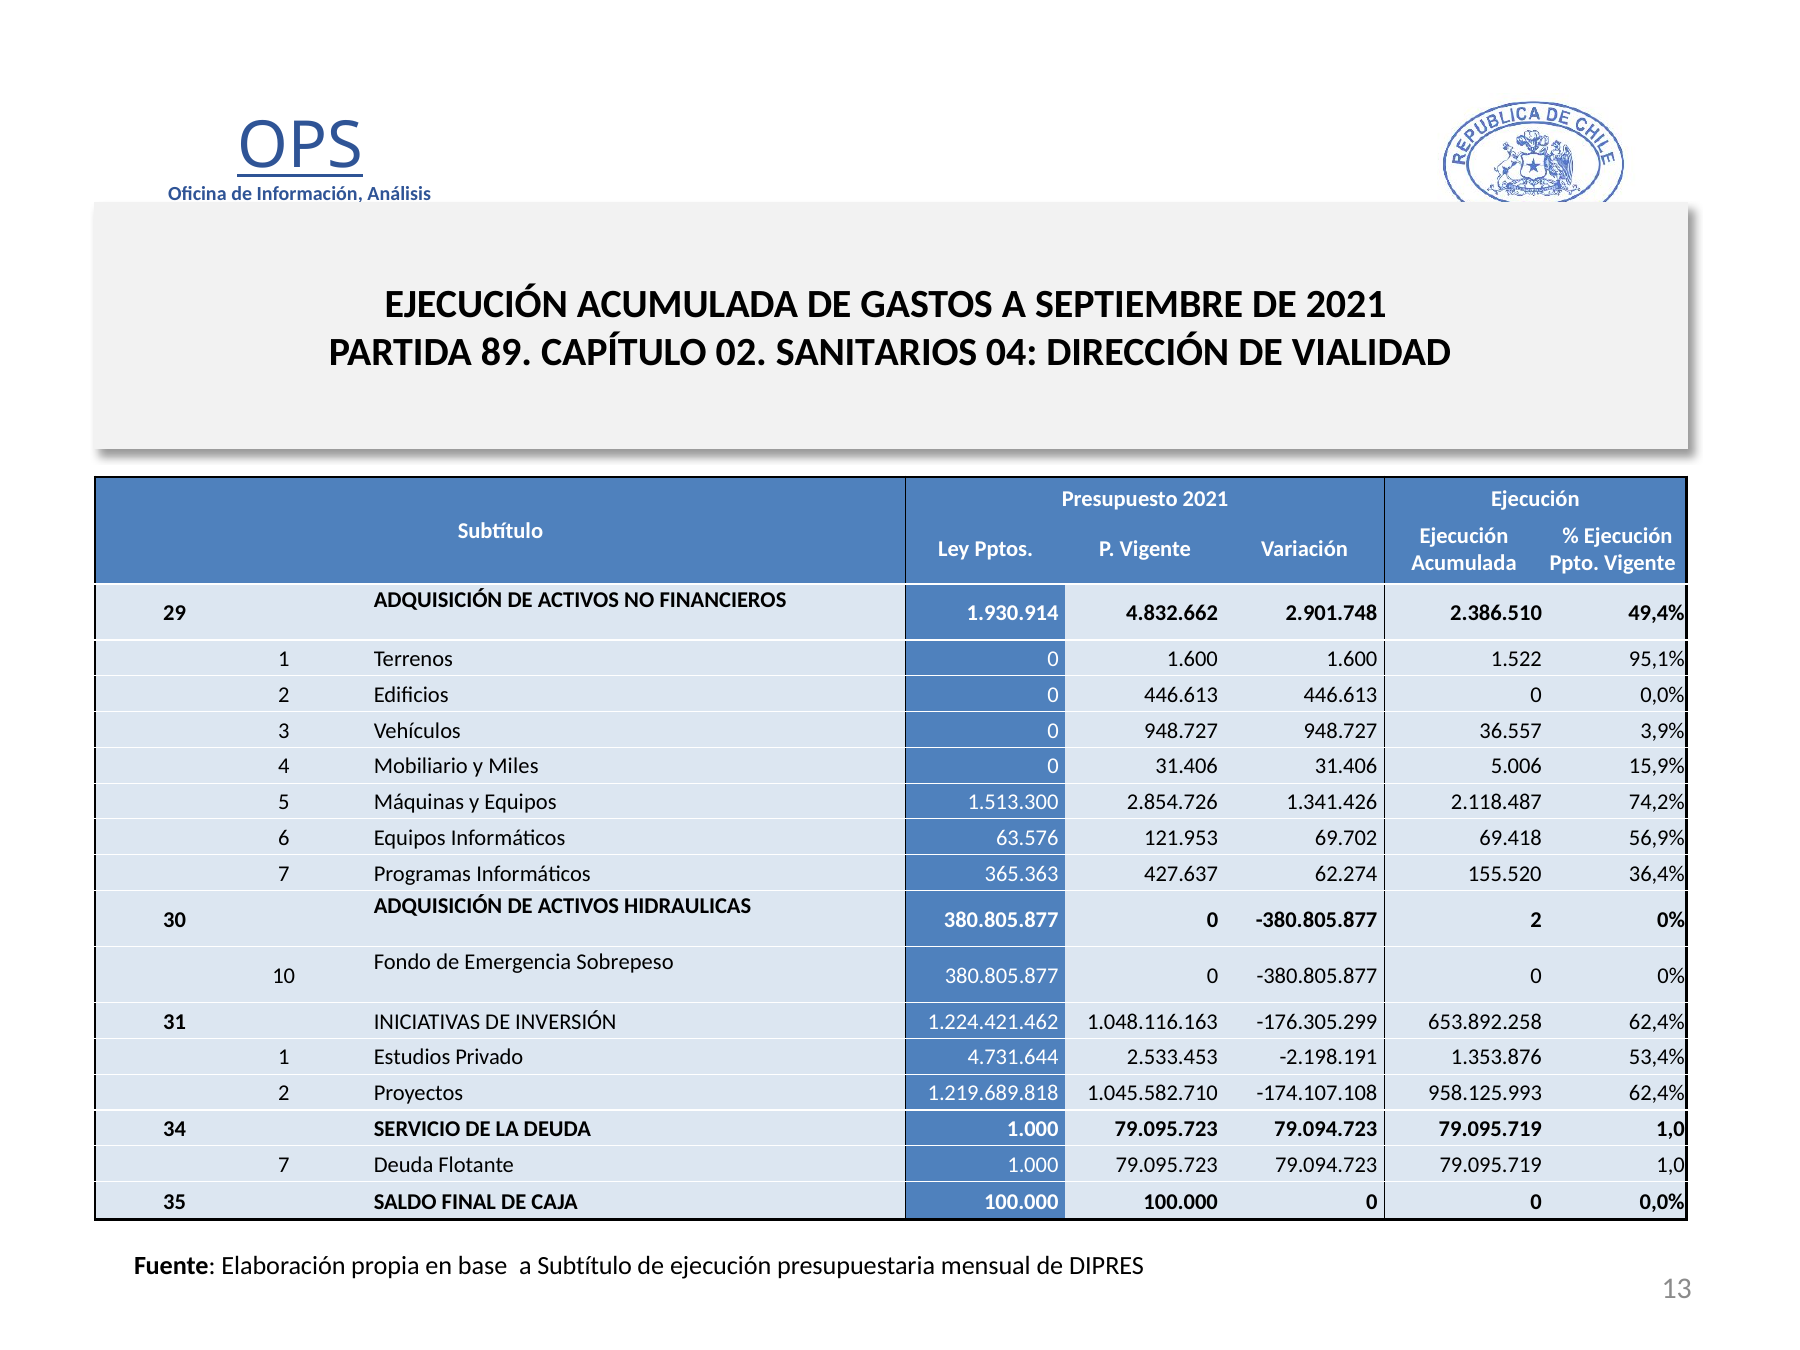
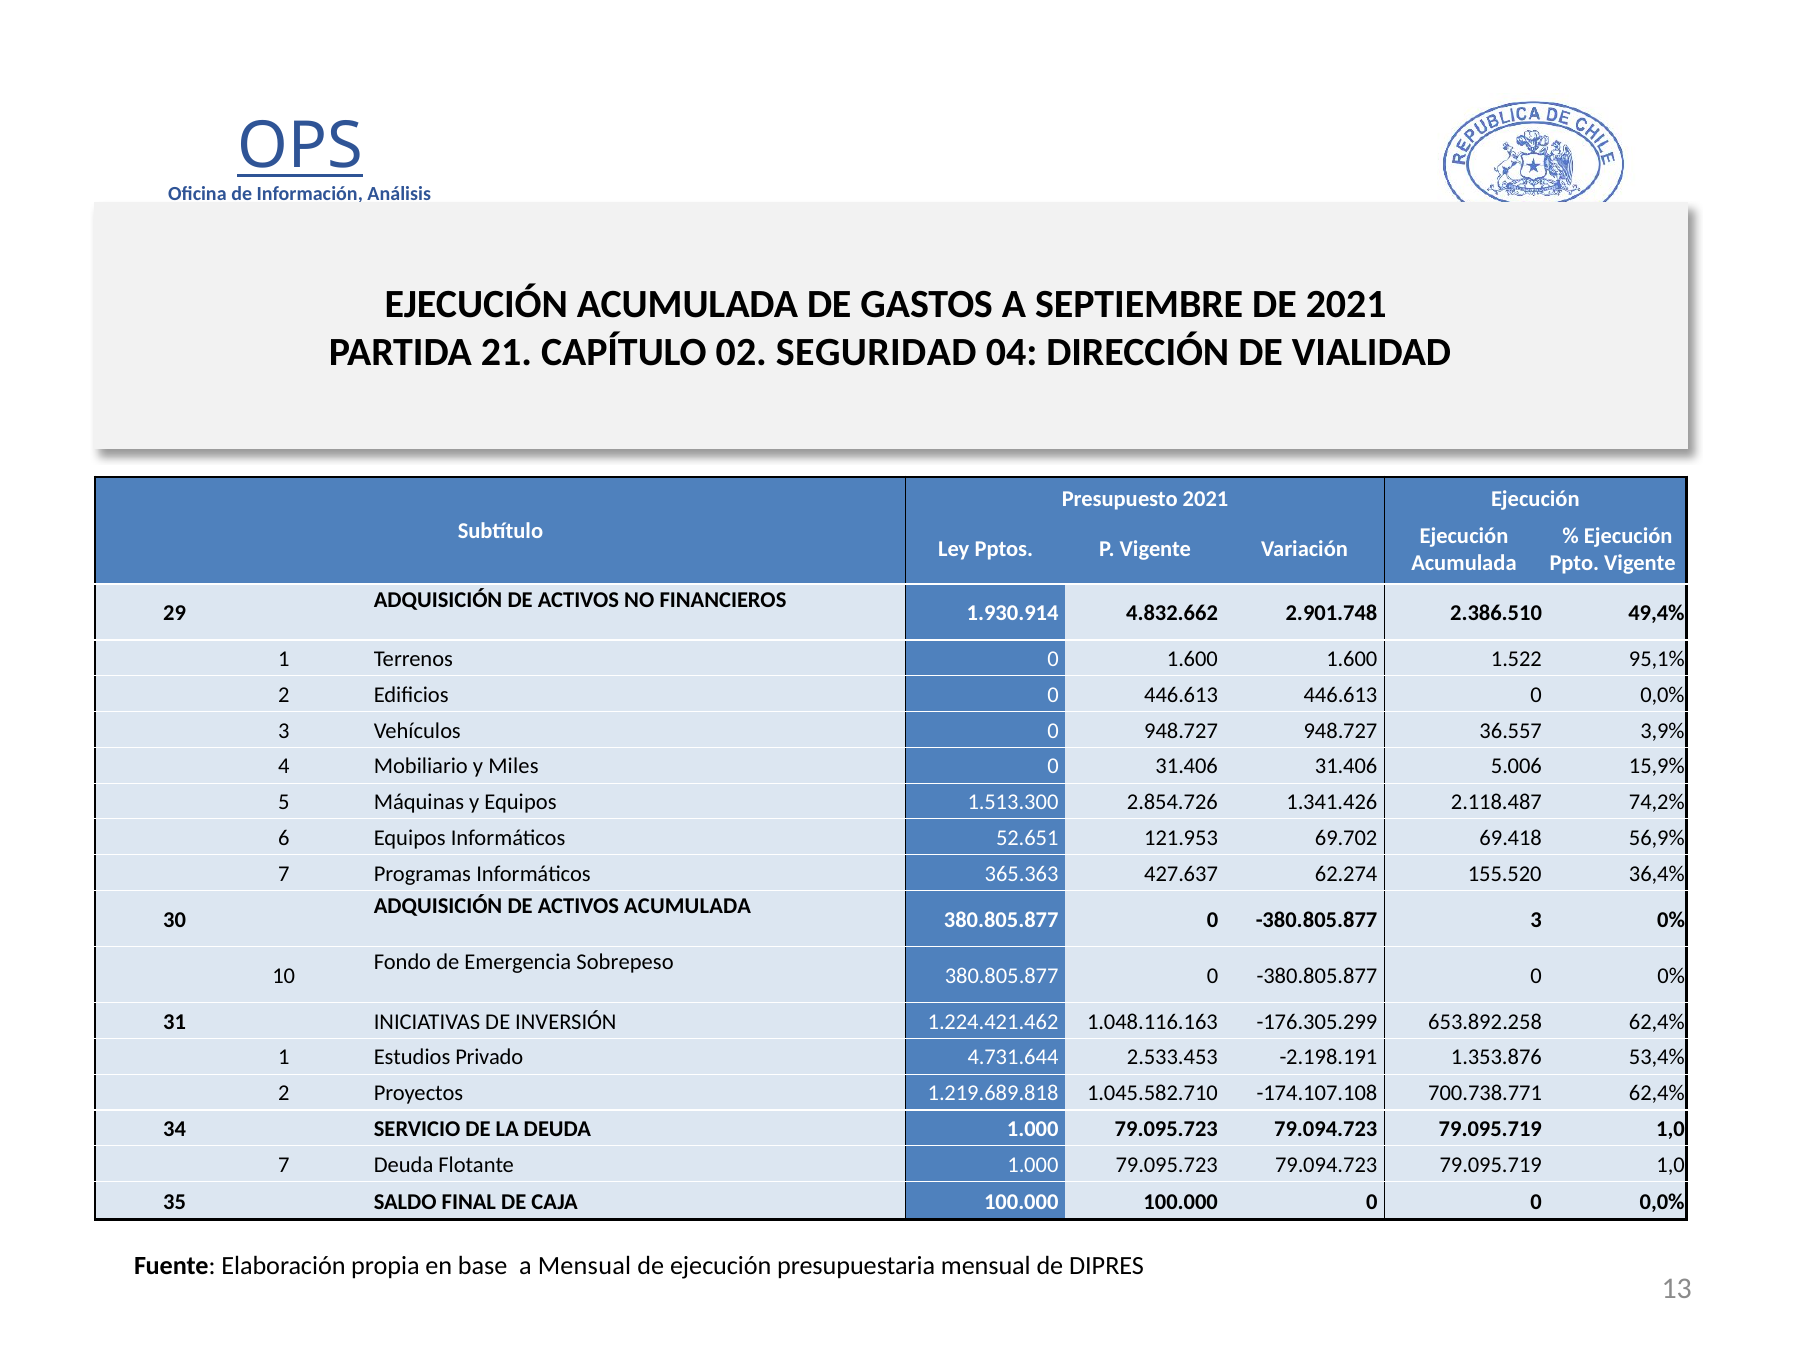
89: 89 -> 21 (507, 352)
SANITARIOS: SANITARIOS -> SEGURIDAD (876, 352)
63.576: 63.576 -> 52.651 (1027, 838)
ACTIVOS HIDRAULICAS: HIDRAULICAS -> ACUMULADA (688, 906)
-380.805.877 2: 2 -> 3 (1536, 920)
958.125.993: 958.125.993 -> 700.738.771 (1485, 1093)
a Subtítulo: Subtítulo -> Mensual (584, 1266)
